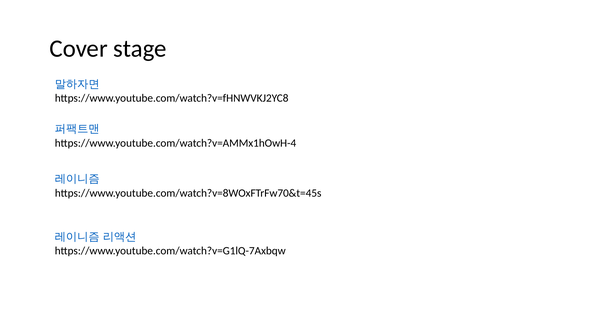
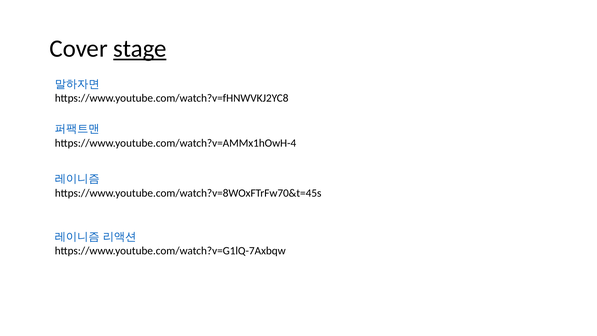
stage underline: none -> present (140, 49)
